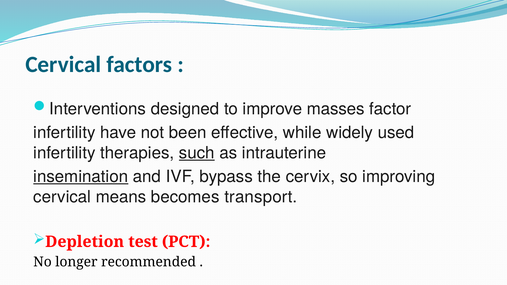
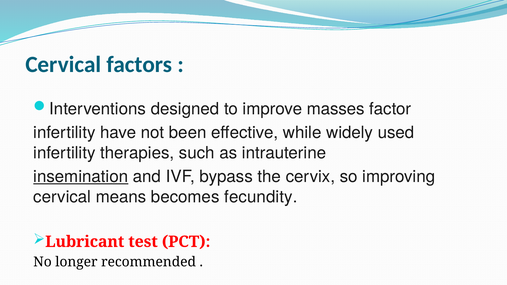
such underline: present -> none (197, 153)
transport: transport -> fecundity (261, 197)
Depletion: Depletion -> Lubricant (85, 242)
